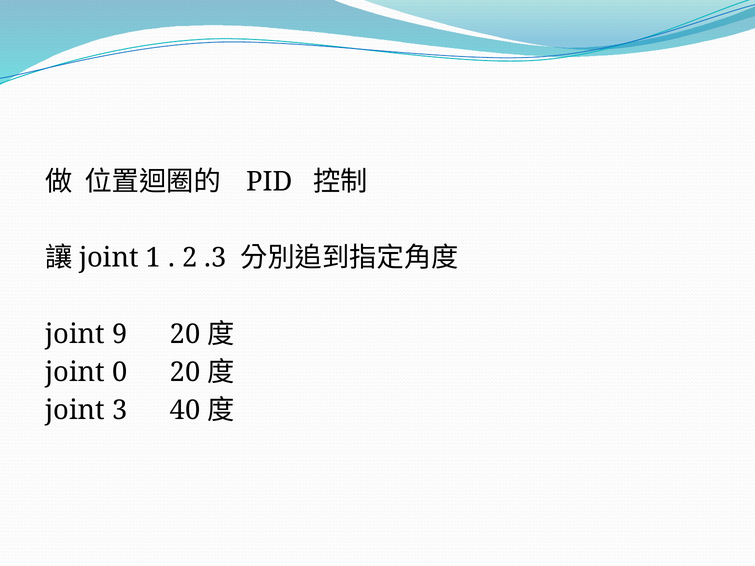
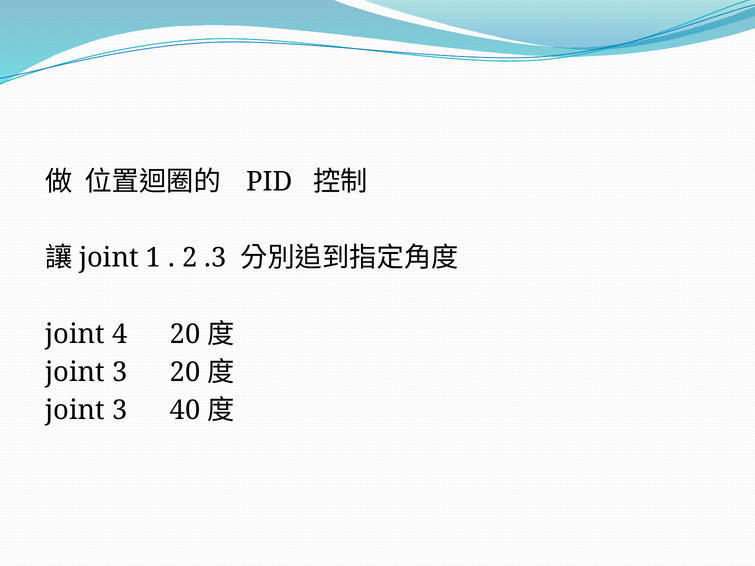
9: 9 -> 4 (120, 334)
0: 0 -> 3 (120, 372)
